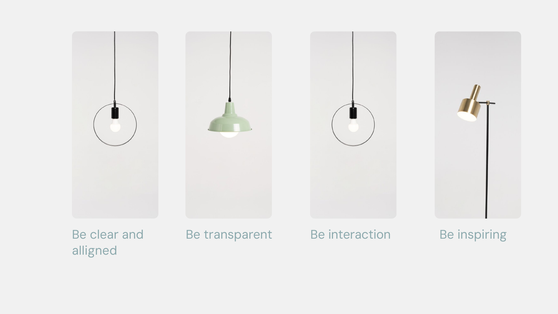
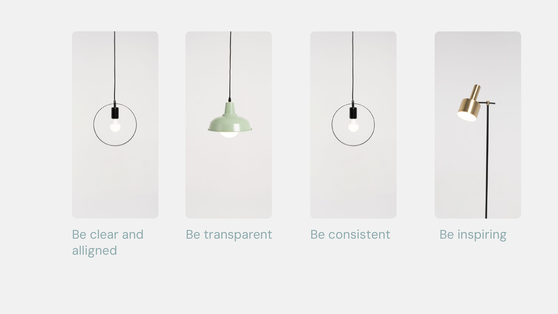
interaction: interaction -> consistent (359, 235)
